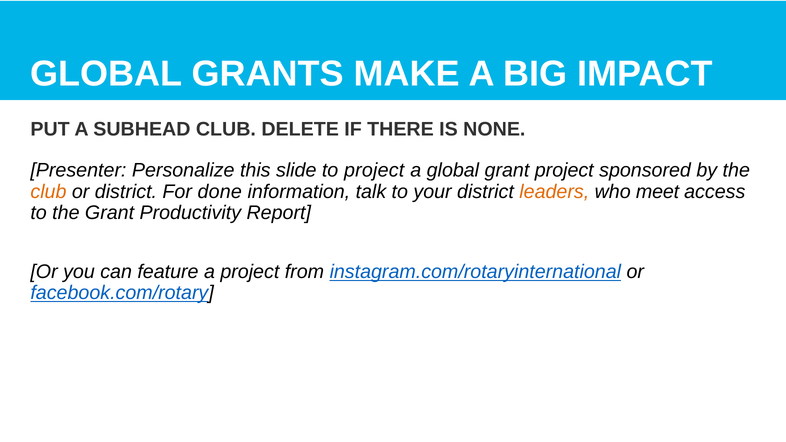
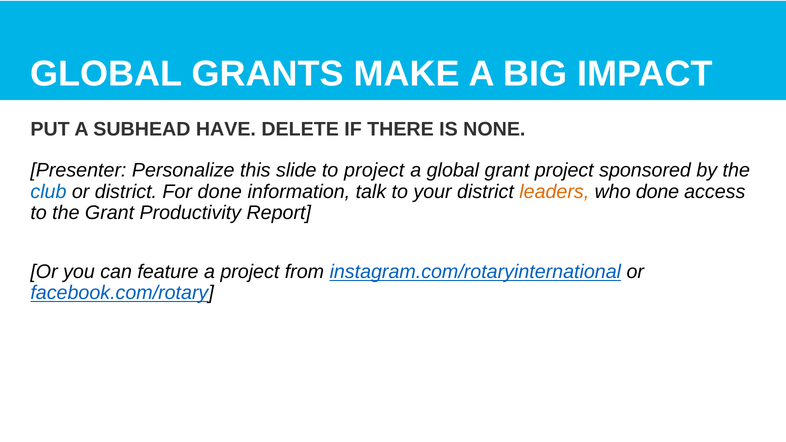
SUBHEAD CLUB: CLUB -> HAVE (226, 129)
club colour: orange -> blue (48, 192)
who meet: meet -> done (658, 192)
